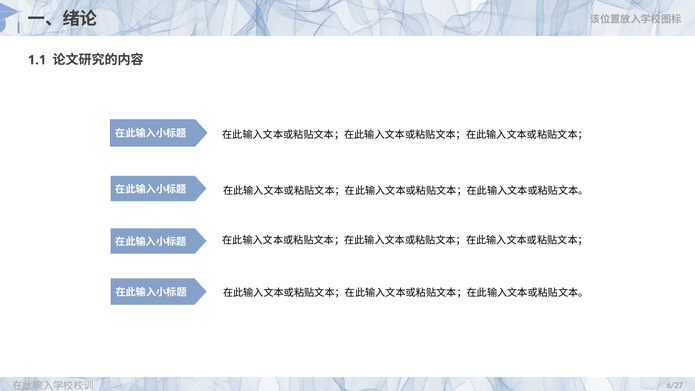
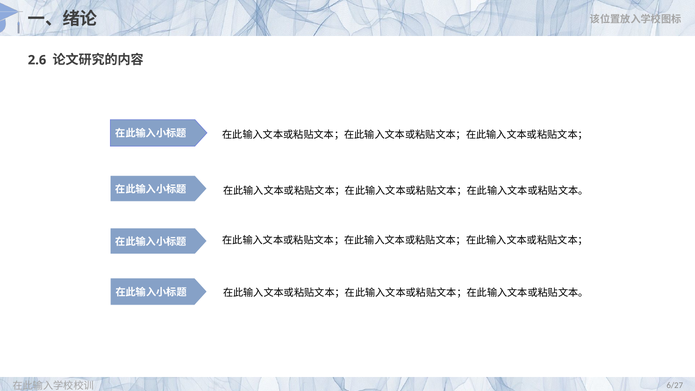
1.1: 1.1 -> 2.6 (37, 60)
